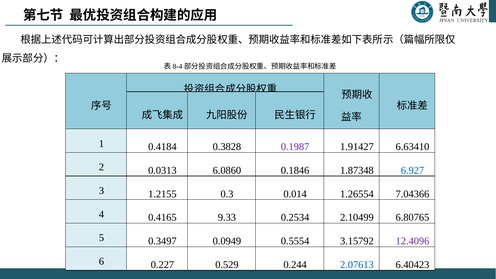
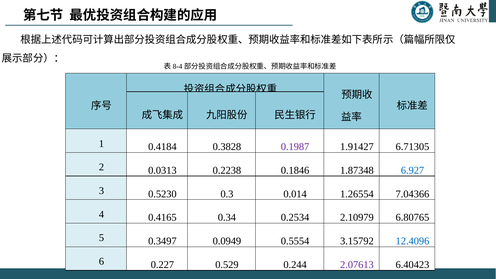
6.63410: 6.63410 -> 6.71305 (412, 147)
6.0860: 6.0860 -> 0.2238 (227, 170)
1.2155: 1.2155 -> 0.5230 (162, 194)
9.33: 9.33 -> 0.34 (227, 218)
2.10499: 2.10499 -> 2.10979 (357, 218)
12.4096 colour: purple -> blue (412, 241)
2.07613 colour: blue -> purple (357, 265)
